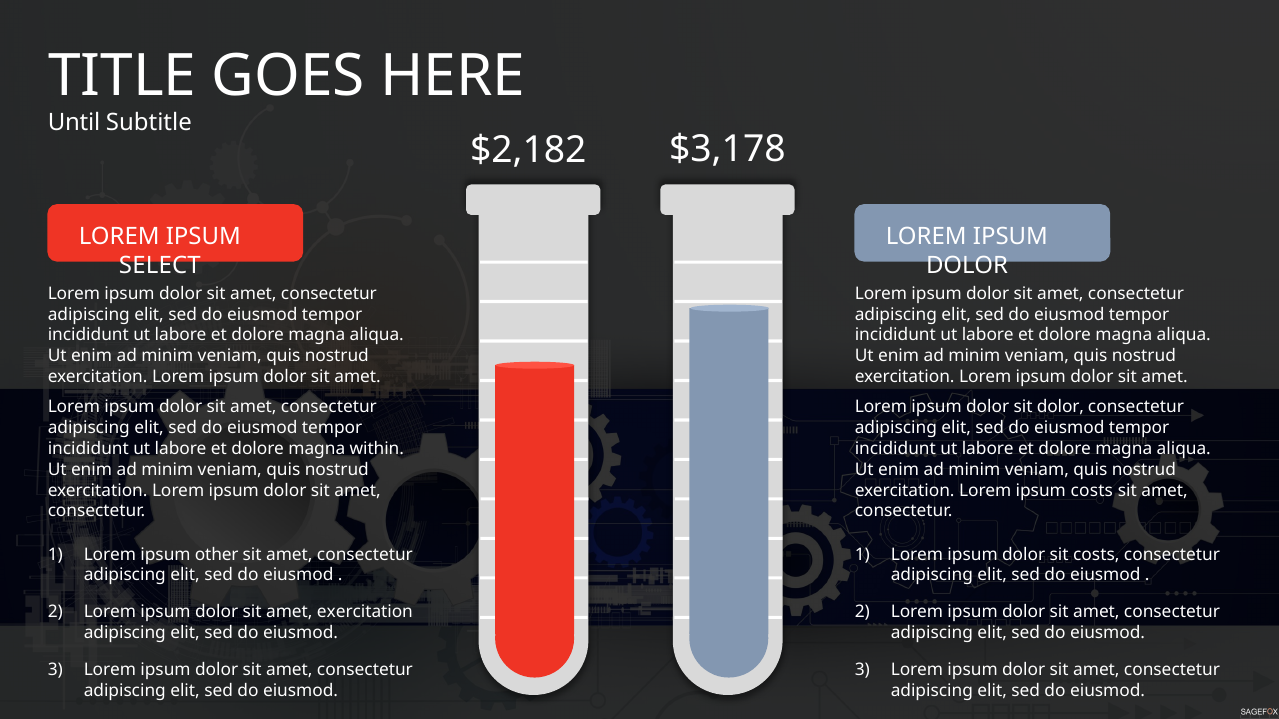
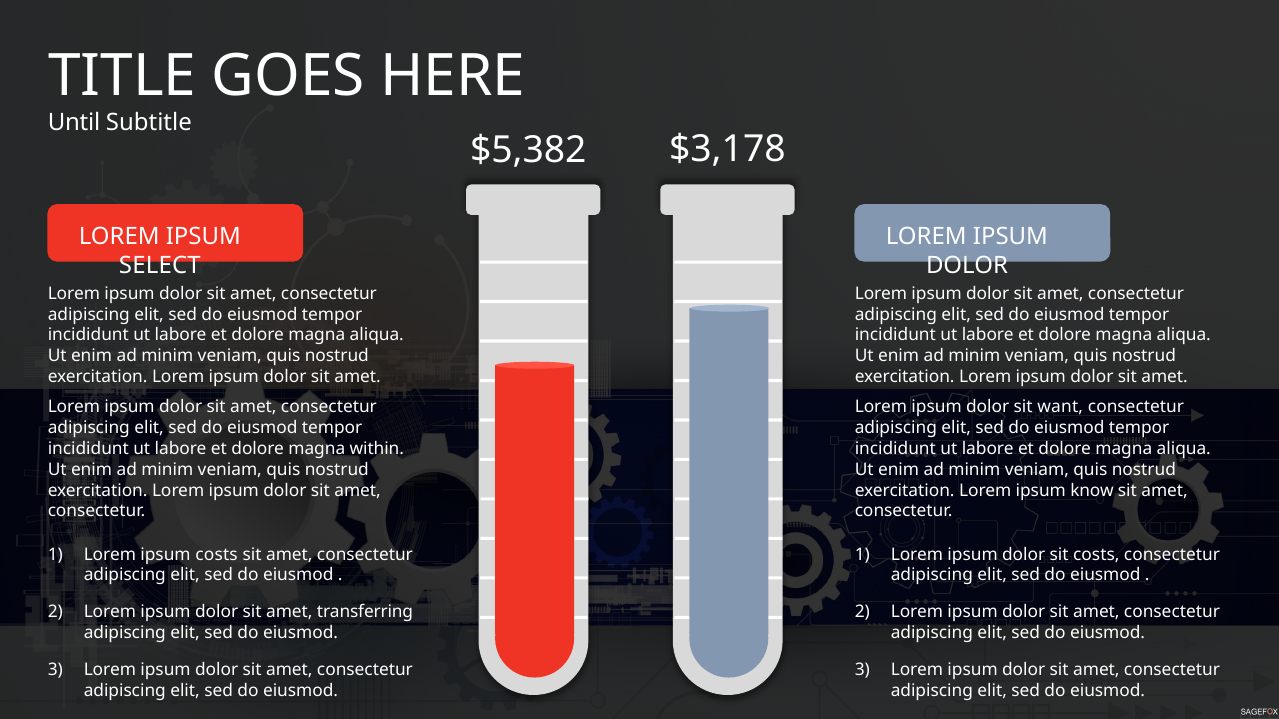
$2,182: $2,182 -> $5,382 (528, 150)
sit dolor: dolor -> want (1060, 407)
ipsum costs: costs -> know (1092, 491)
ipsum other: other -> costs (217, 555)
amet exercitation: exercitation -> transferring (365, 612)
